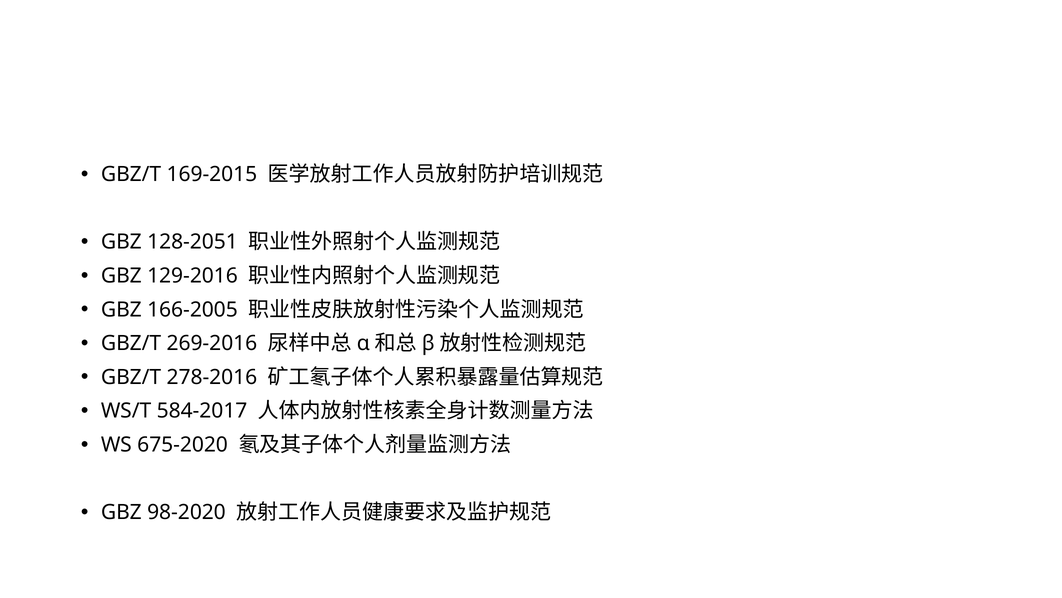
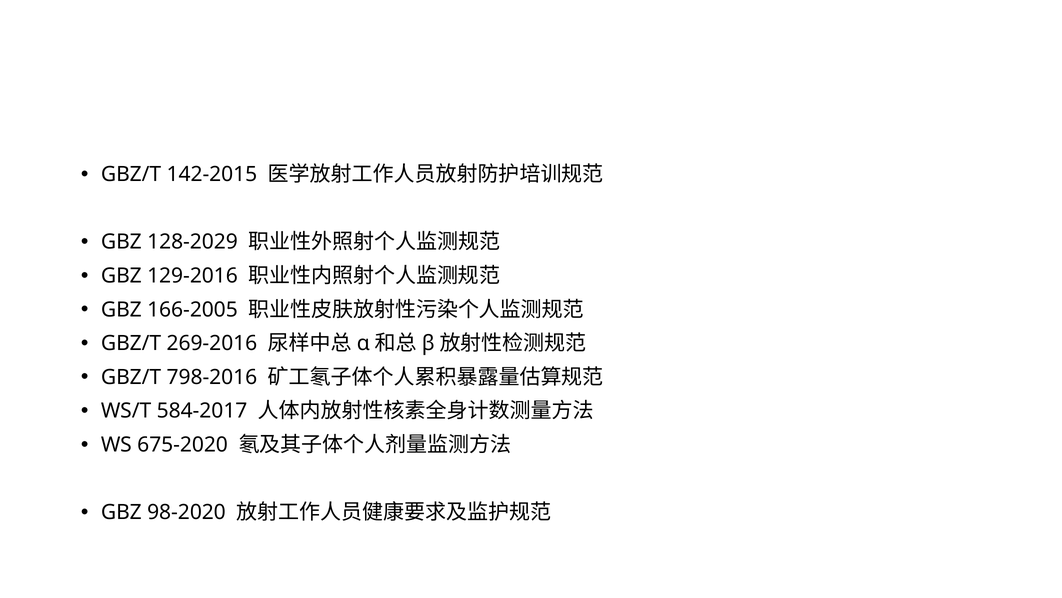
169-2015: 169-2015 -> 142-2015 (212, 174)
128-2051: 128-2051 -> 128-2029 (192, 242)
278-2016: 278-2016 -> 798-2016 (212, 377)
